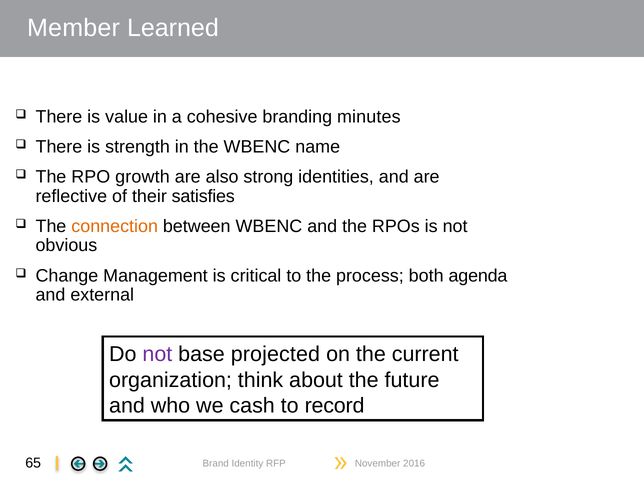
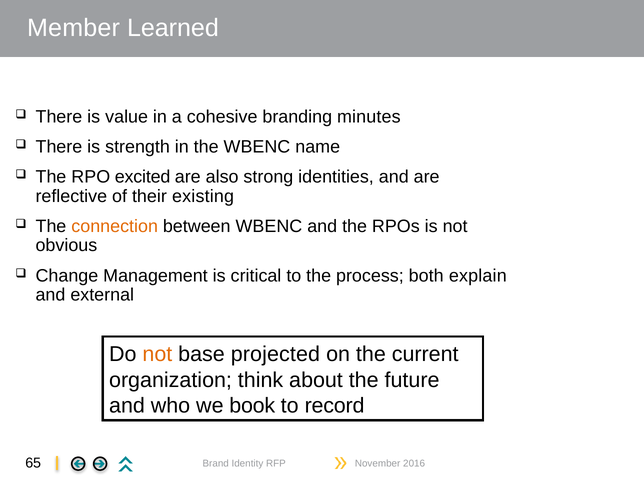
growth: growth -> excited (143, 177)
satisfies: satisfies -> existing (203, 196)
agenda: agenda -> explain (478, 276)
not colour: purple -> orange (157, 354)
cash: cash -> book (252, 406)
